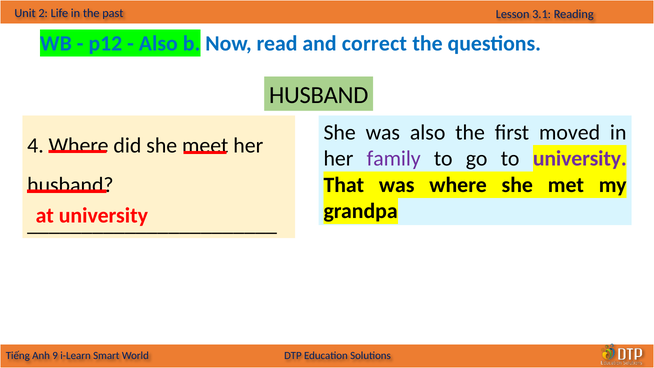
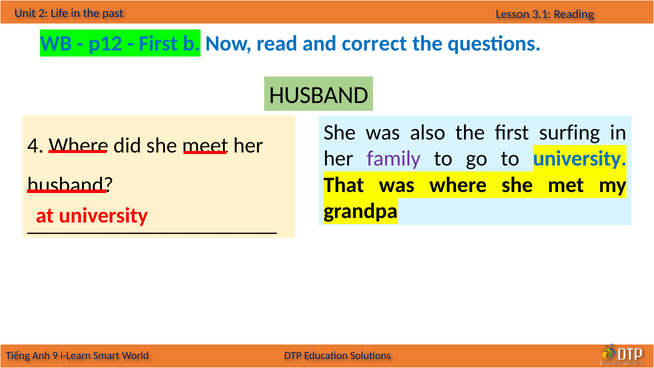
Also: Also -> First (158, 43)
moved: moved -> surfing (570, 133)
university colour: purple -> blue (580, 159)
